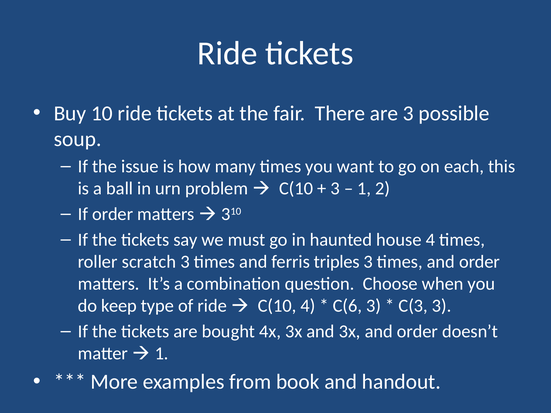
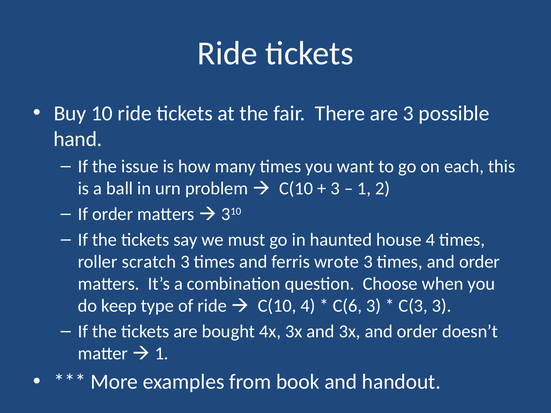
soup: soup -> hand (78, 139)
triples: triples -> wrote (337, 262)
